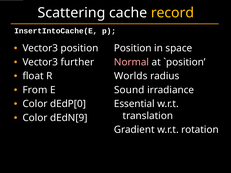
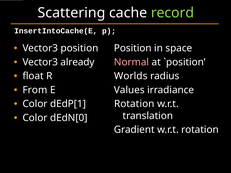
record colour: yellow -> light green (172, 13)
further: further -> already (77, 62)
Sound: Sound -> Values (129, 90)
dEdP[0: dEdP[0 -> dEdP[1 (68, 104)
Essential: Essential -> Rotation (134, 104)
dEdN[9: dEdN[9 -> dEdN[0 (69, 118)
